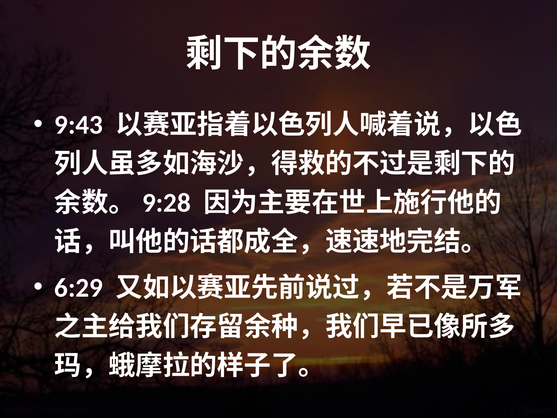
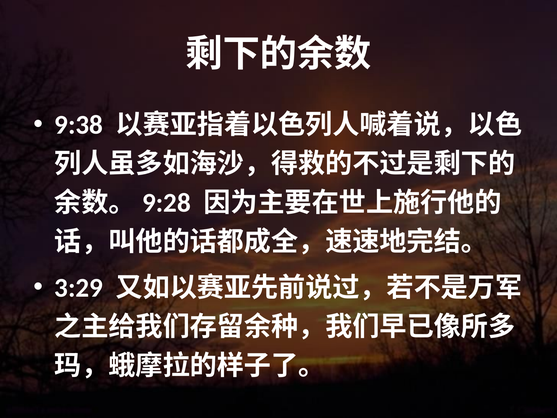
9:43: 9:43 -> 9:38 (79, 125)
6:29: 6:29 -> 3:29 (79, 288)
